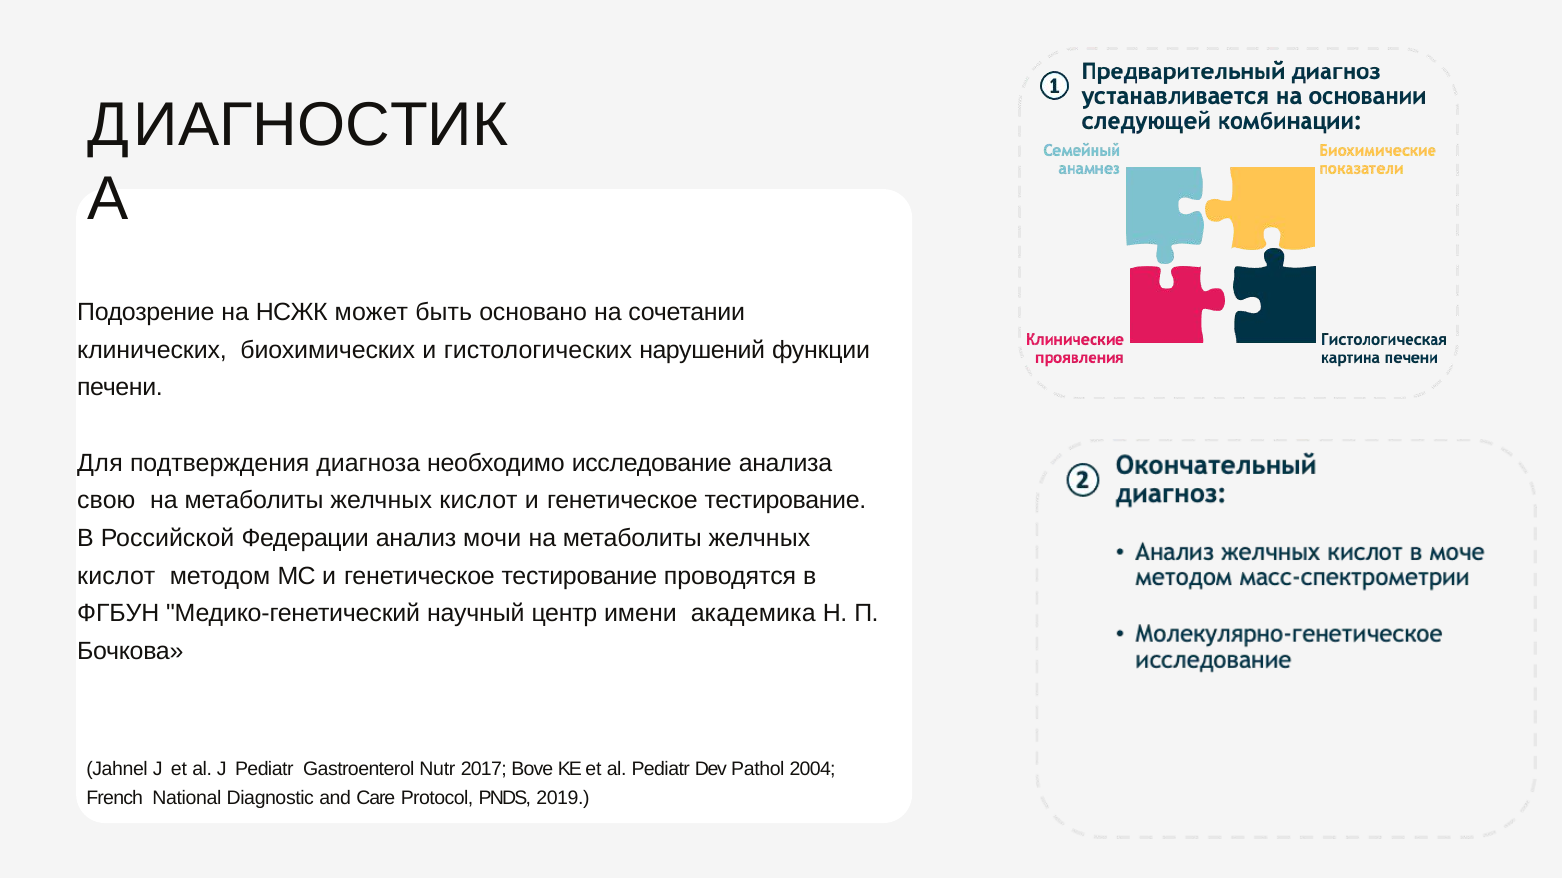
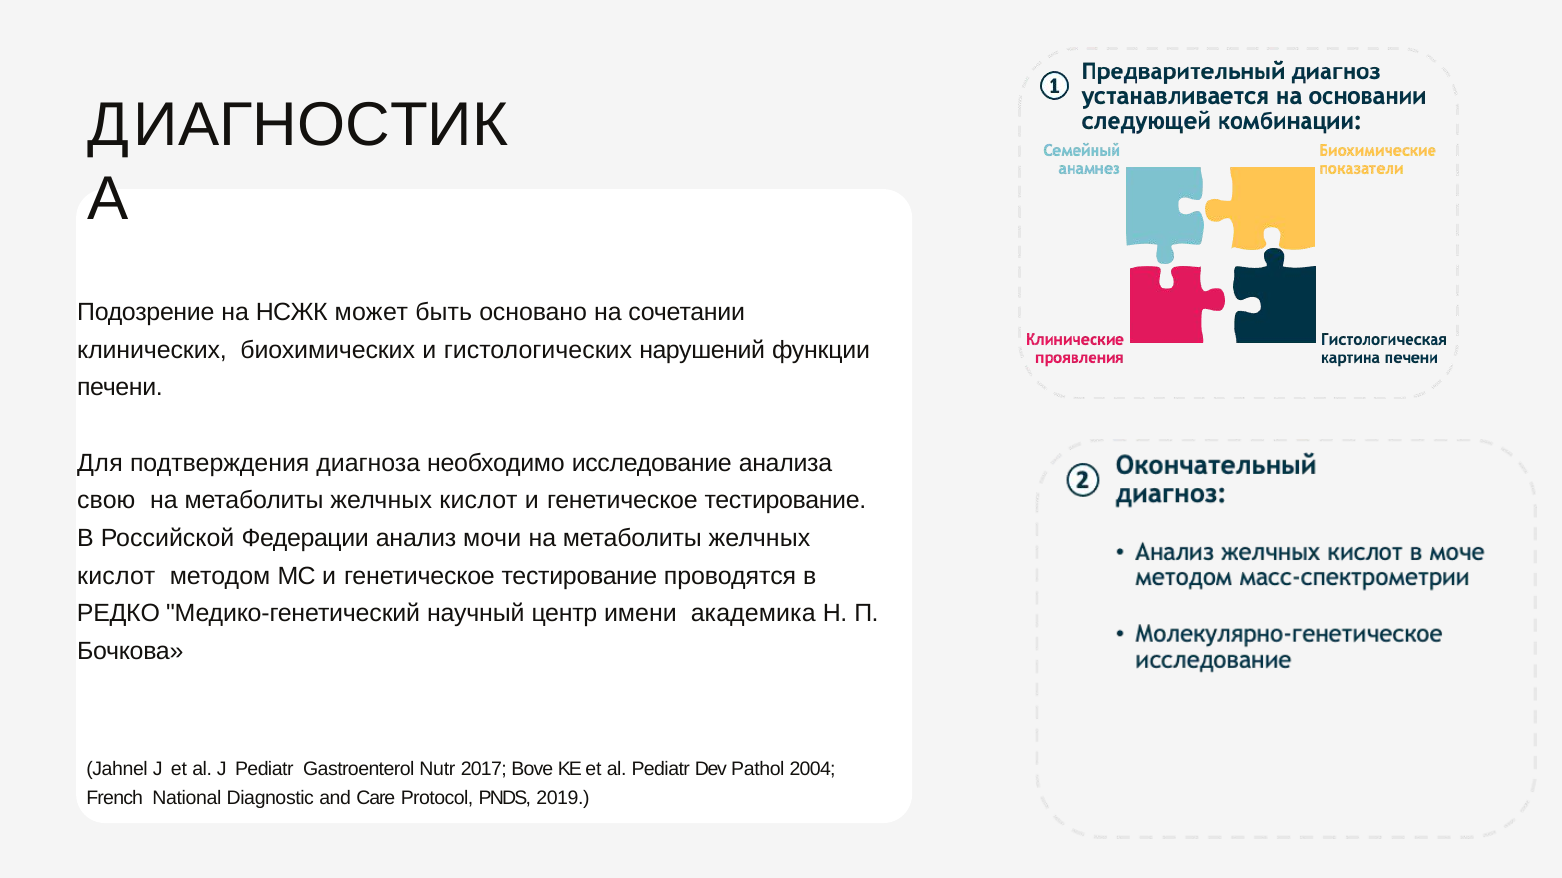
ФГБУН: ФГБУН -> РЕДКО (118, 614)
